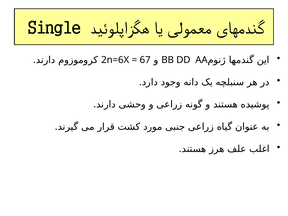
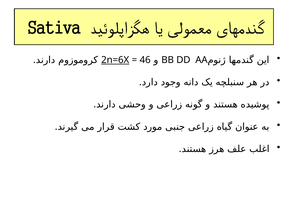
Single: Single -> Sativa (54, 28)
2n=6X underline: none -> present (115, 60)
67: 67 -> 46 (145, 60)
